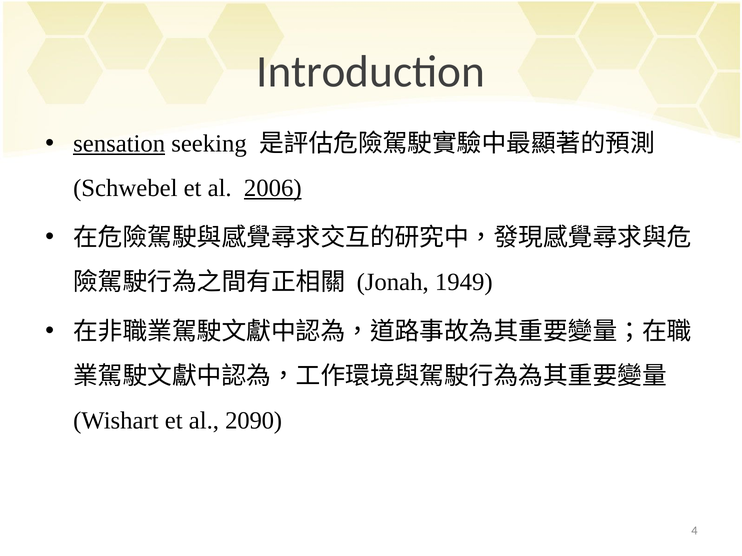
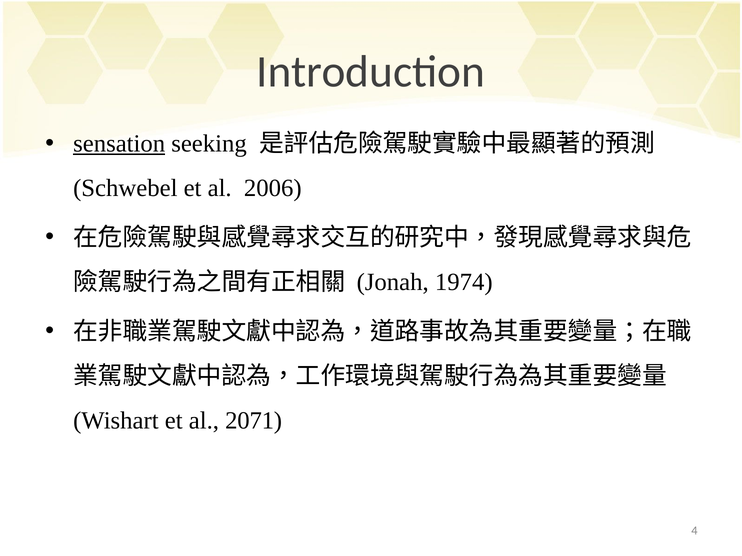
2006 underline: present -> none (273, 188)
1949: 1949 -> 1974 (464, 282)
2090: 2090 -> 2071 (254, 421)
